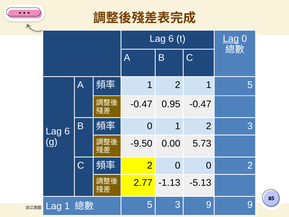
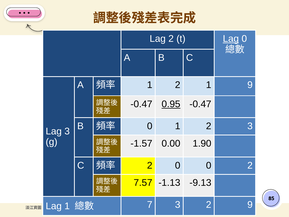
6: 6 -> 2 (171, 39)
1 5: 5 -> 9 (250, 85)
0.95 underline: none -> present (171, 104)
6: 6 -> 3 (67, 131)
-9.50: -9.50 -> -1.57 (141, 143)
5.73: 5.73 -> 1.90 (202, 143)
2.77: 2.77 -> 7.57 (143, 183)
-5.13: -5.13 -> -9.13 (200, 183)
5: 5 -> 7 (150, 205)
3 9: 9 -> 2 (209, 205)
